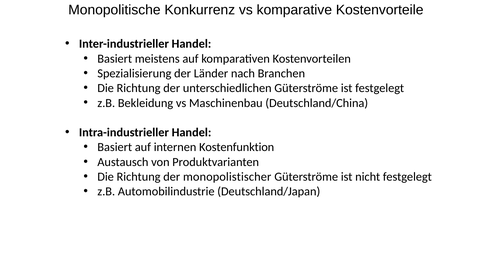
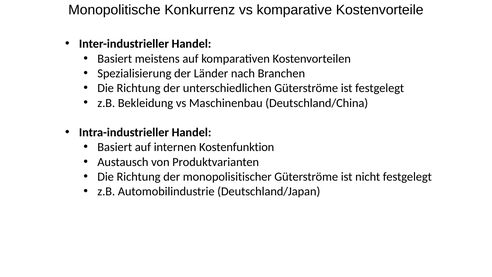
monopolistischer: monopolistischer -> monopolisitischer (227, 177)
